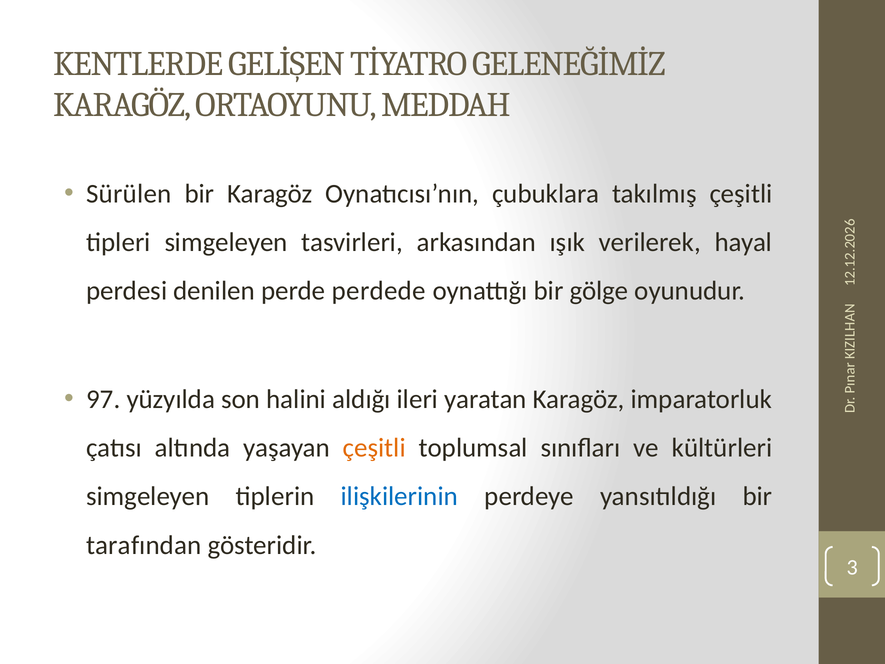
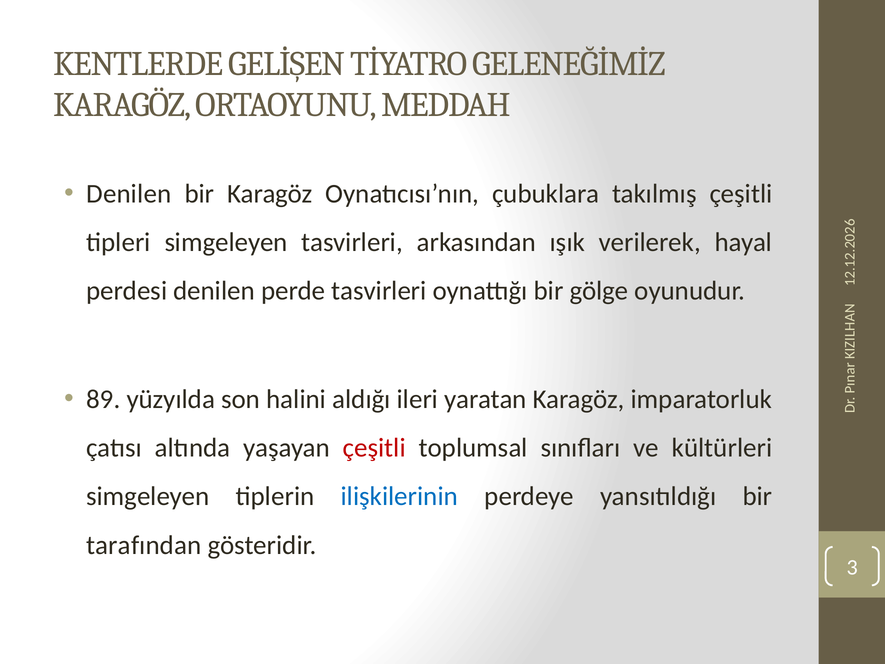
Sürülen: Sürülen -> Denilen (129, 194)
perde perdede: perdede -> tasvirleri (379, 291)
97: 97 -> 89 (103, 399)
çeşitli colour: orange -> red (374, 448)
